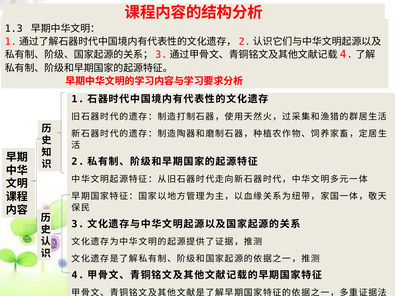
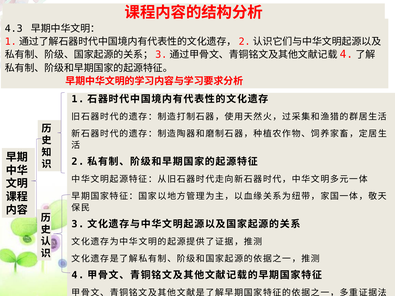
1.3: 1.3 -> 4.3 (14, 29)
